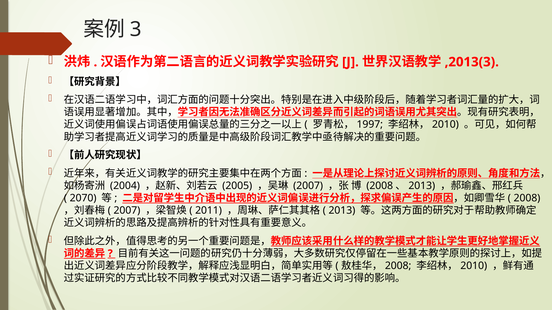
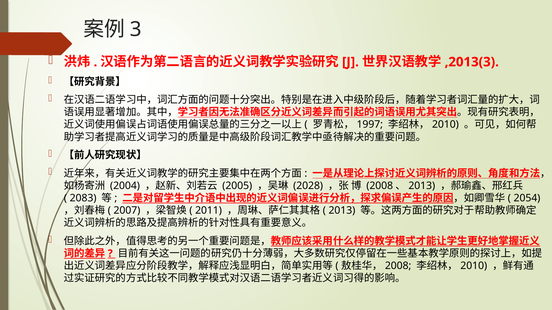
2007: 2007 -> 2028 (308, 186)
2070: 2070 -> 2083 (83, 198)
2008: 2008 -> 2054 (527, 198)
